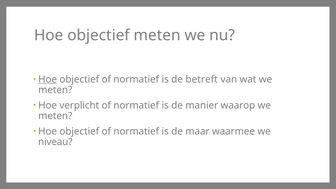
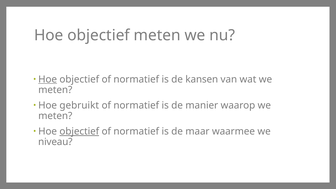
betreft: betreft -> kansen (202, 79)
verplicht: verplicht -> gebruikt (79, 105)
objectief underline: none -> present (79, 131)
